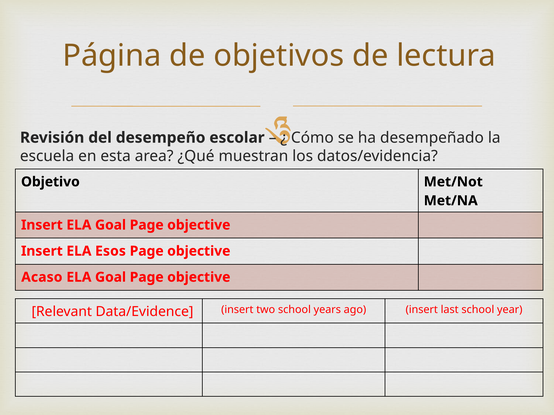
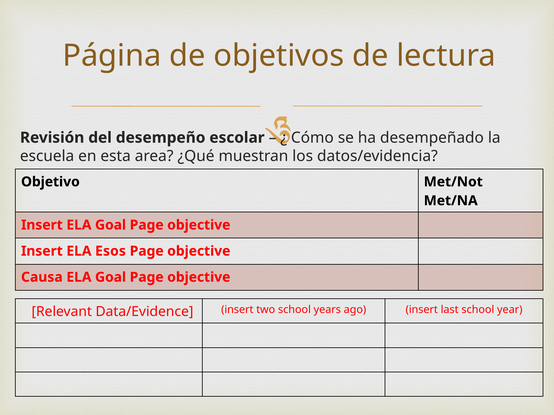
Acaso: Acaso -> Causa (42, 277)
